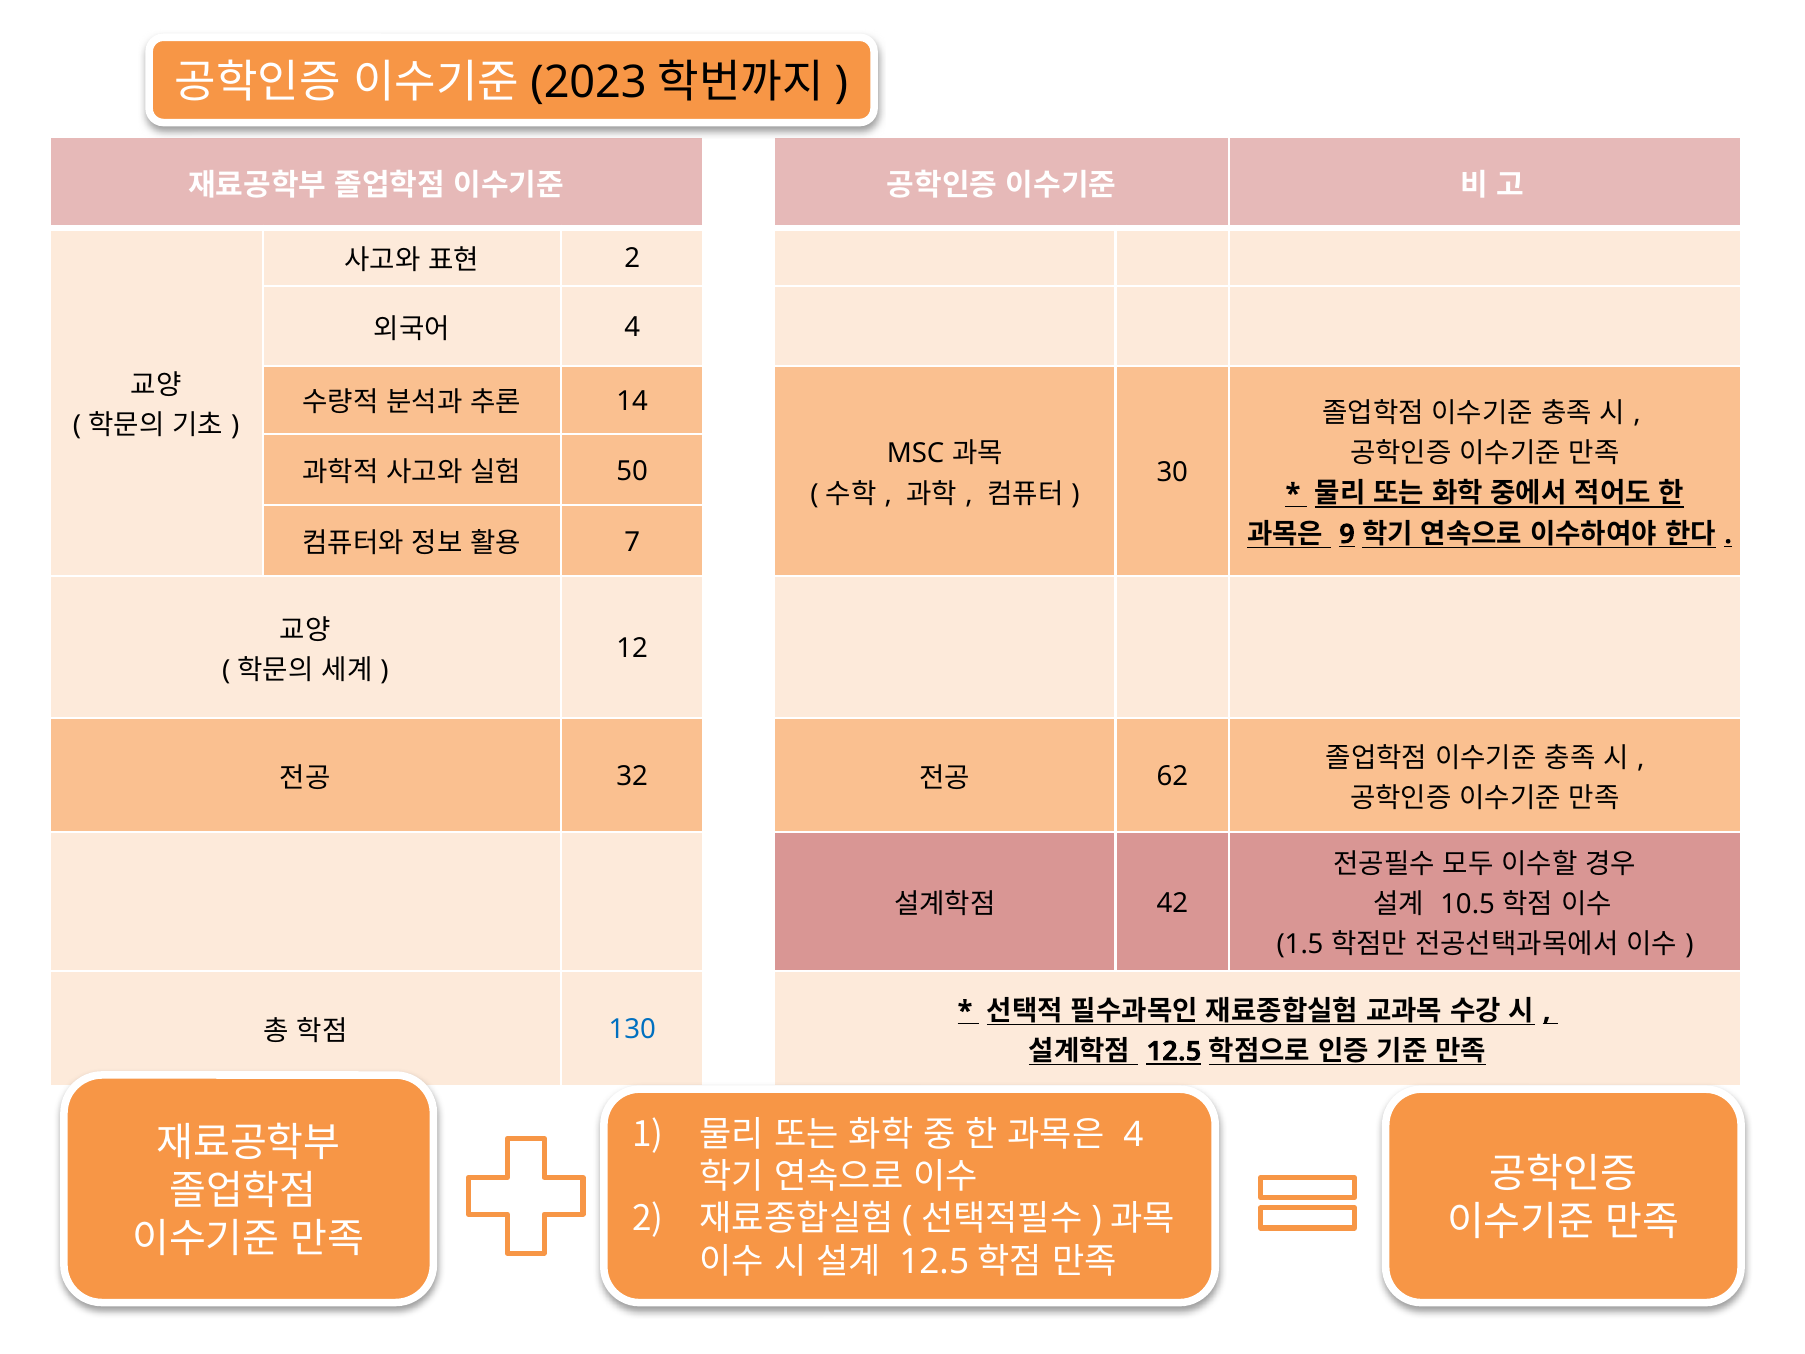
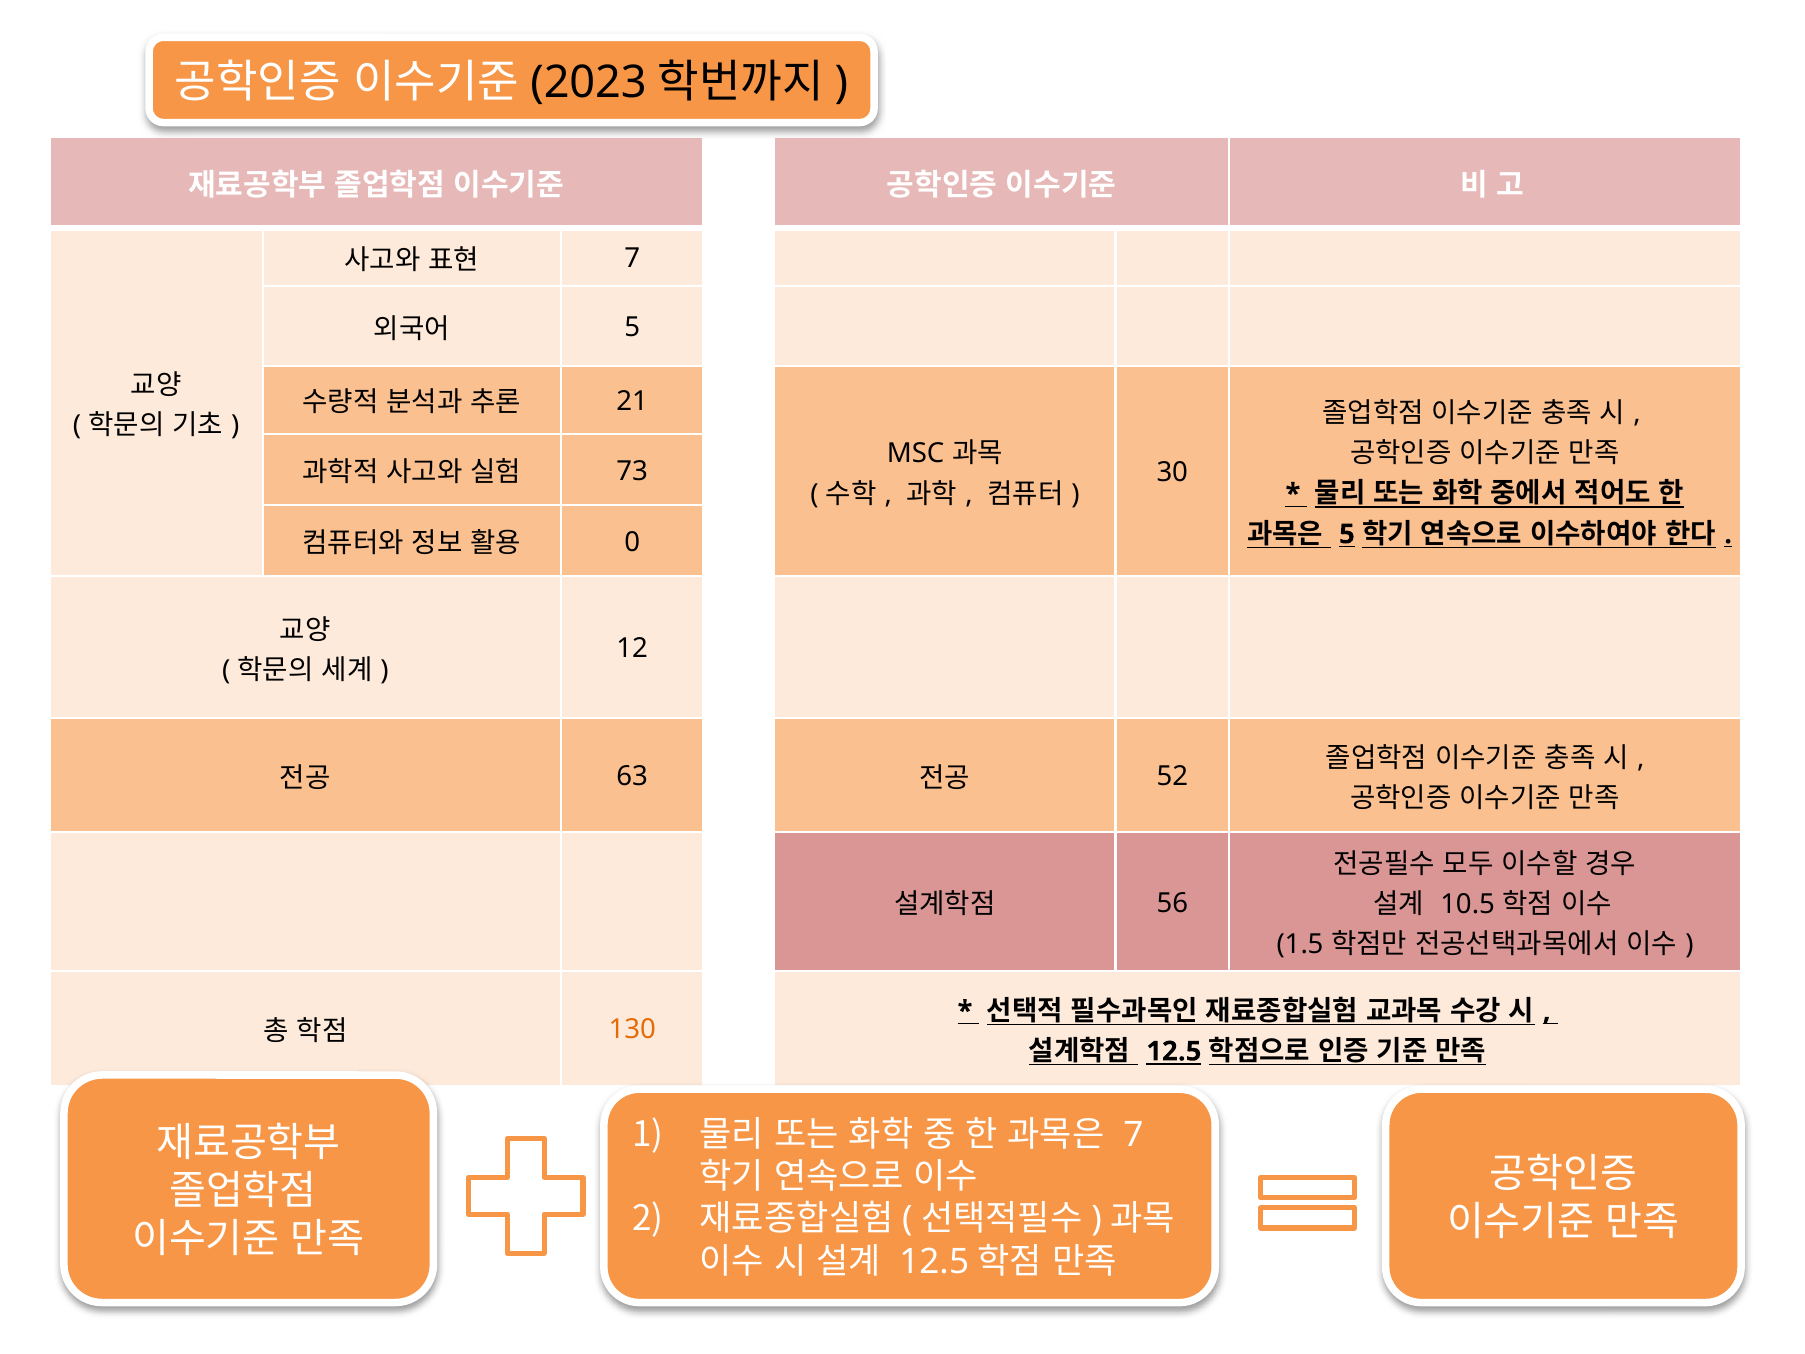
2: 2 -> 7 (632, 259)
4: 4 -> 5 (632, 327)
14: 14 -> 21 (632, 401)
50: 50 -> 73 (632, 471)
9: 9 -> 5 (1347, 534)
7: 7 -> 0 (632, 542)
32: 32 -> 63 (632, 777)
62: 62 -> 52 (1172, 777)
42: 42 -> 56 (1172, 903)
130 colour: blue -> orange (632, 1030)
4: 4 -> 7 (1133, 1135)
